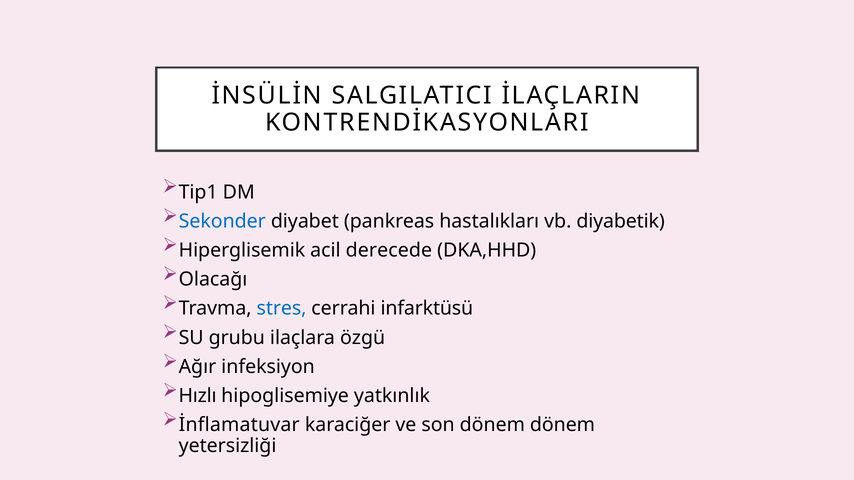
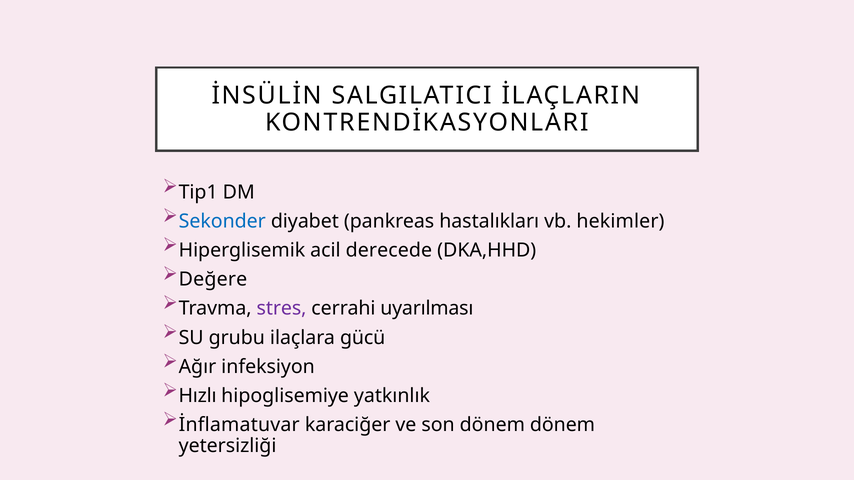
diyabetik: diyabetik -> hekimler (620, 221)
Olacağı: Olacağı -> Değere (213, 280)
stres colour: blue -> purple (282, 309)
infarktüsü: infarktüsü -> uyarılması (427, 309)
özgü: özgü -> gücü (363, 338)
